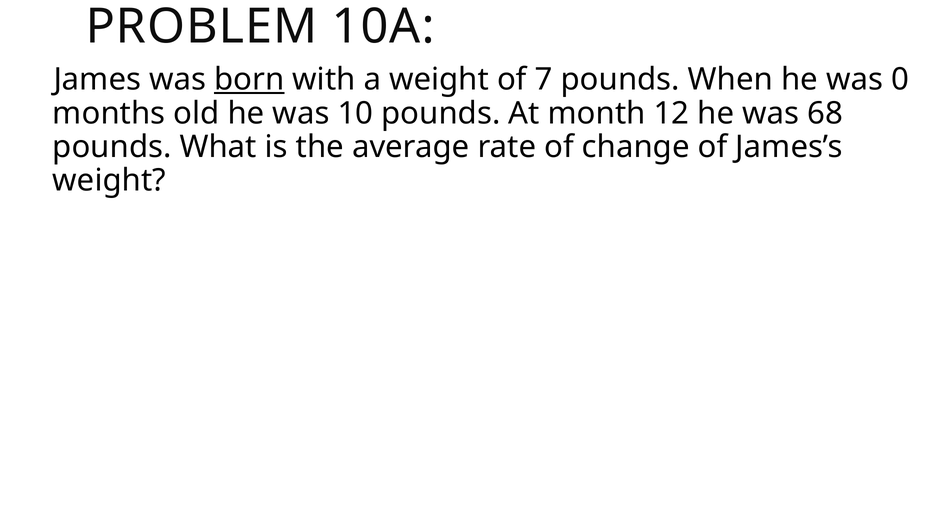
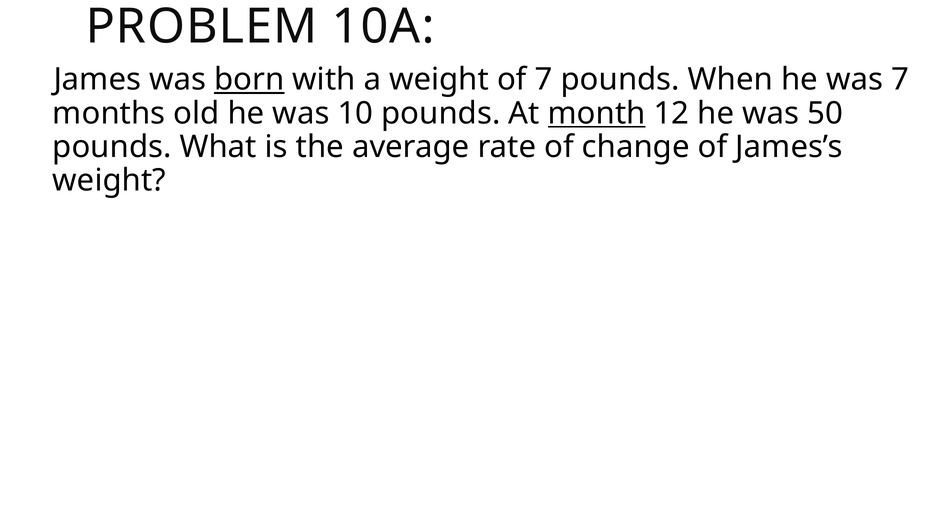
was 0: 0 -> 7 (900, 80)
month underline: none -> present (597, 113)
68: 68 -> 50 (825, 113)
